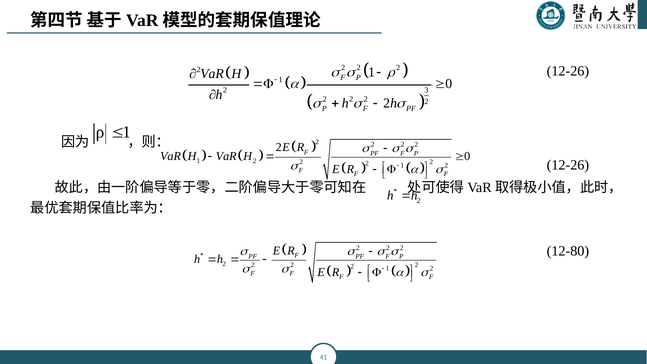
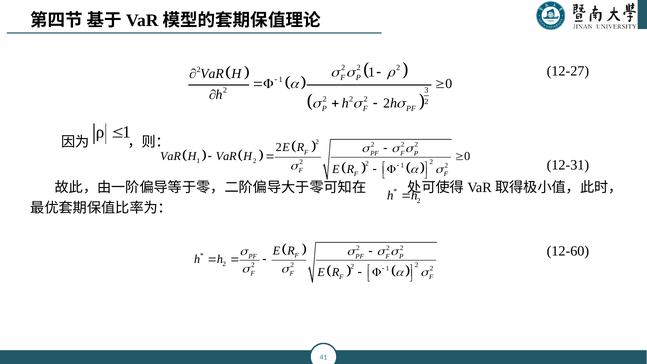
12-26: 12-26 -> 12-27 (568, 71)
12-26: 12-26 -> 12-31 (568, 165)
12-80: 12-80 -> 12-60 (568, 251)
